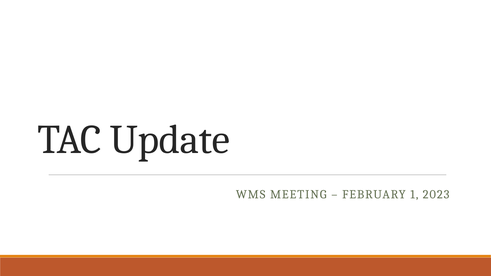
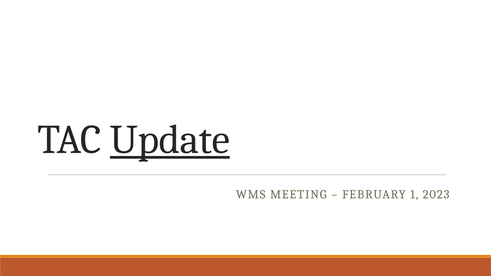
Update underline: none -> present (170, 140)
